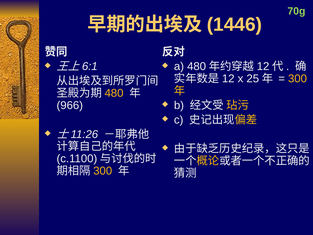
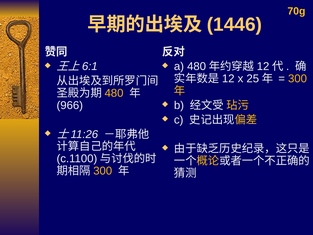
70g colour: light green -> yellow (296, 11)
